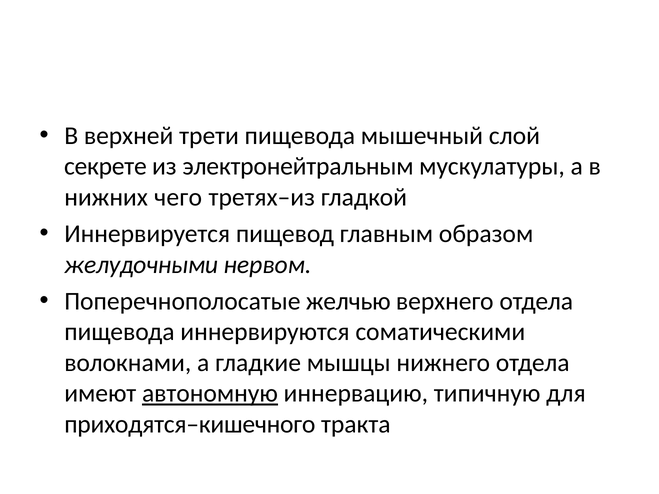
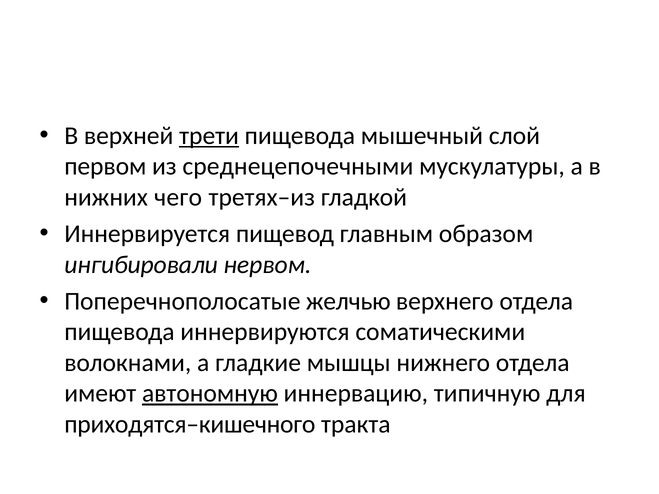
трети underline: none -> present (209, 136)
секрете: секрете -> первом (105, 167)
электронейтральным: электронейтральным -> среднецепочечными (298, 167)
желудочными: желудочными -> ингибировали (141, 265)
